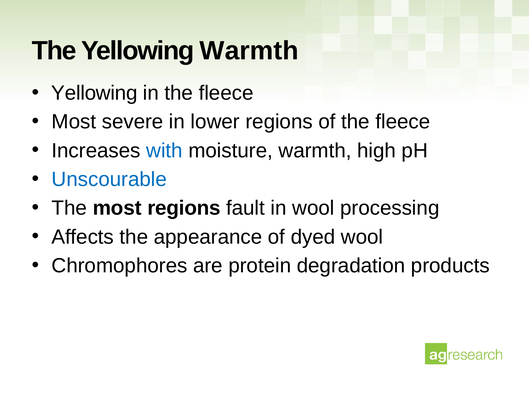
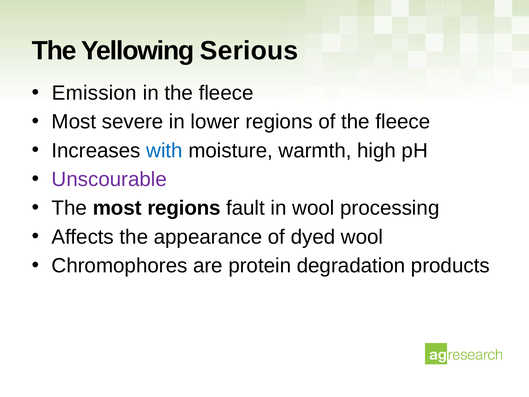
Yellowing Warmth: Warmth -> Serious (249, 51)
Yellowing: Yellowing -> Emission (94, 93)
Unscourable colour: blue -> purple (109, 179)
